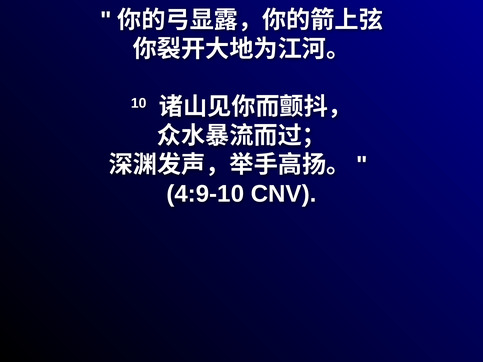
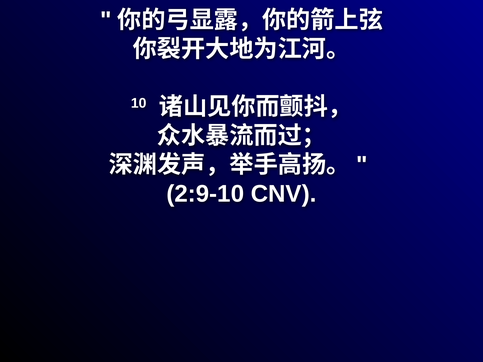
4:9-10: 4:9-10 -> 2:9-10 (205, 194)
